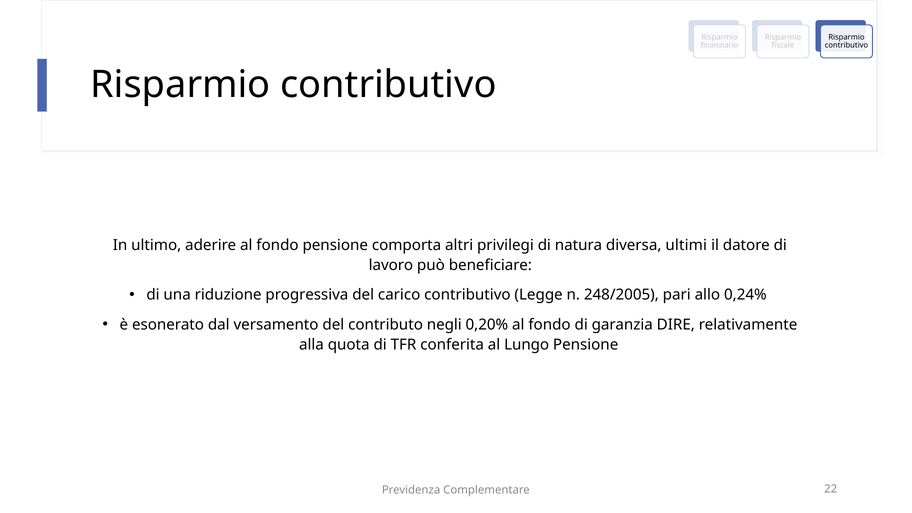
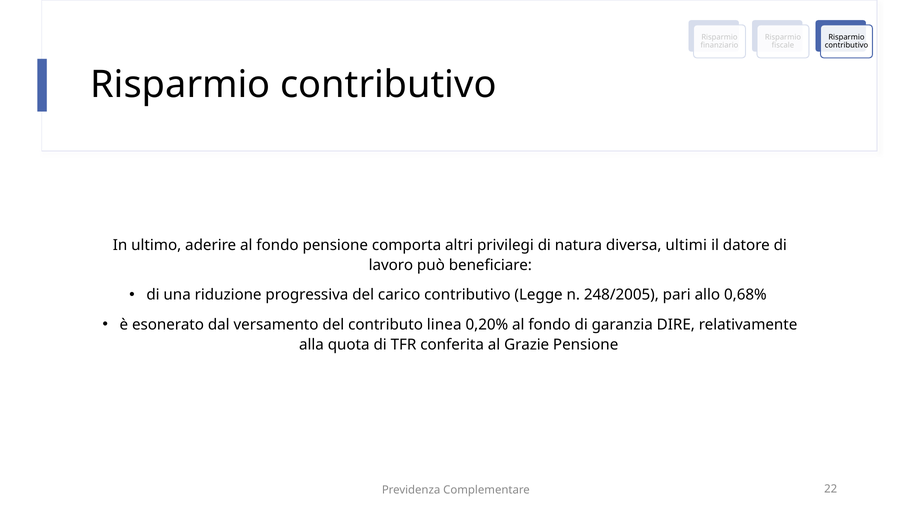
0,24%: 0,24% -> 0,68% (745, 295)
negli: negli -> linea (444, 324)
Lungo: Lungo -> Grazie (527, 344)
